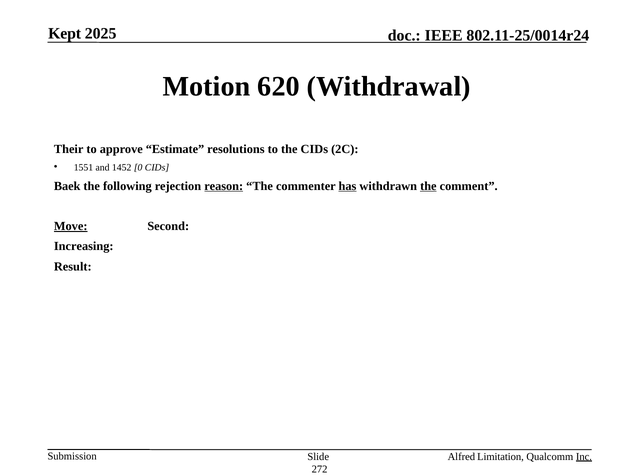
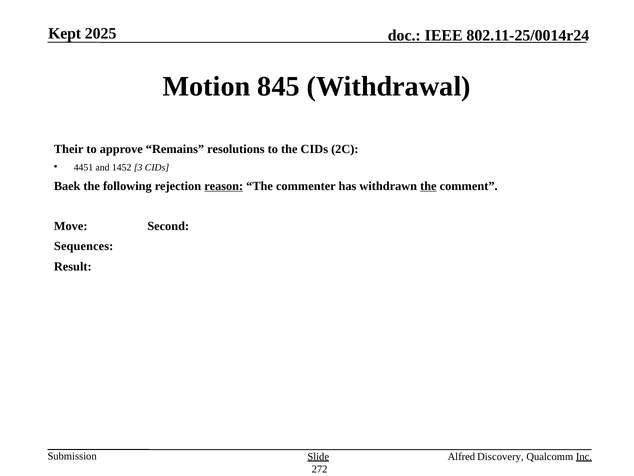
620: 620 -> 845 (279, 86)
Estimate: Estimate -> Remains (175, 149)
1551: 1551 -> 4451 (83, 167)
0: 0 -> 3 (138, 167)
has underline: present -> none (347, 186)
Move underline: present -> none (71, 226)
Increasing: Increasing -> Sequences (84, 246)
Slide underline: none -> present (318, 456)
Limitation: Limitation -> Discovery (500, 456)
